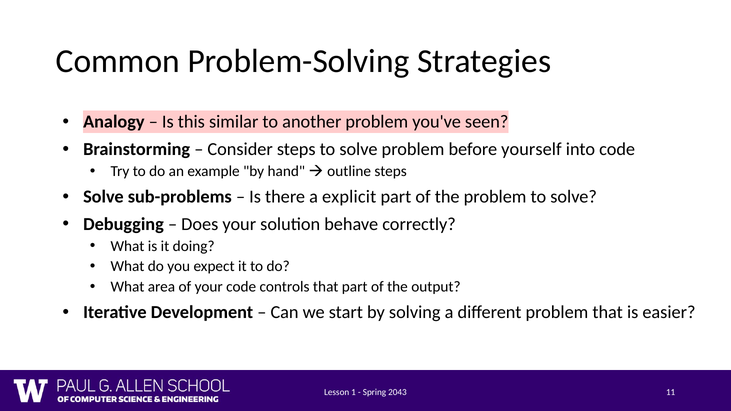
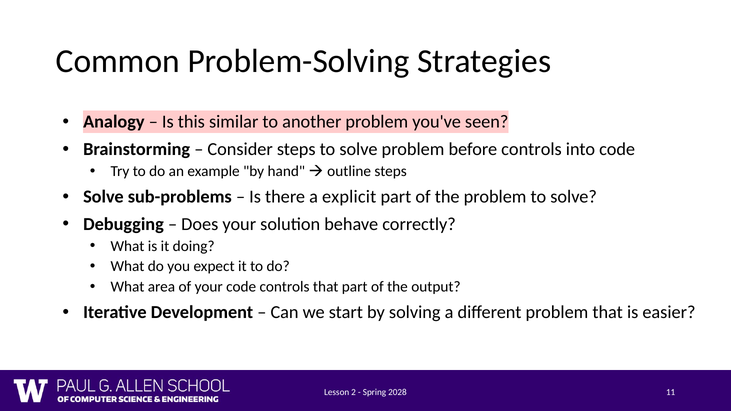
before yourself: yourself -> controls (532, 149)
1: 1 -> 2 (354, 393)
2043: 2043 -> 2028 (397, 393)
